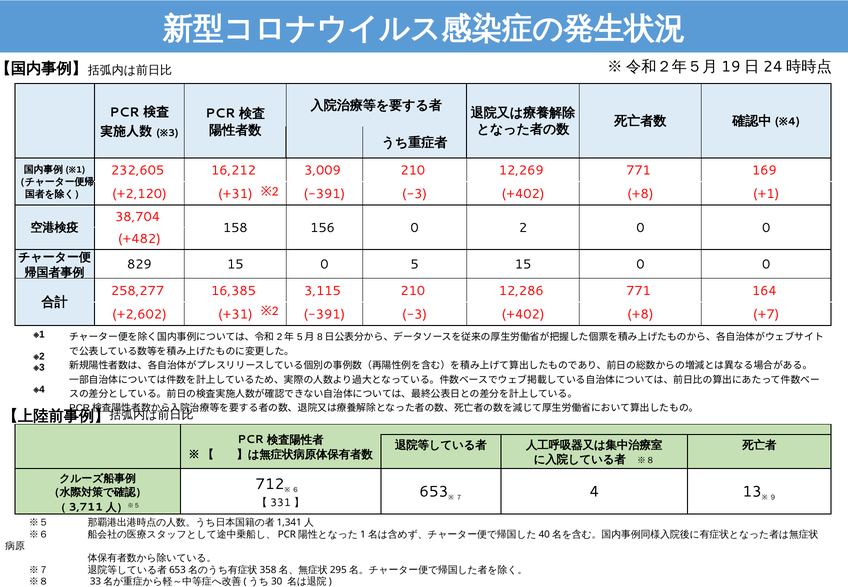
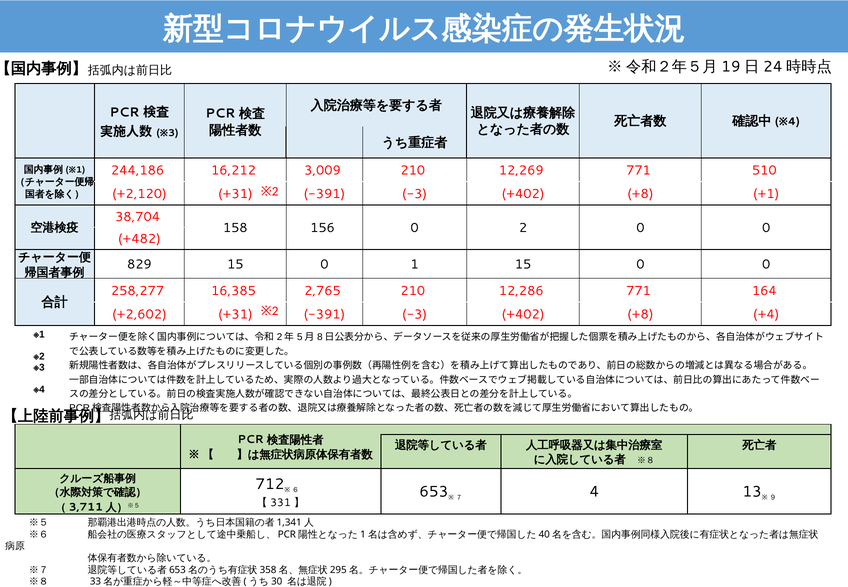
232,605: 232,605 -> 244,186 (138, 171)
169: 169 -> 510 (764, 171)
0 5: 5 -> 1 (415, 265)
3,115: 3,115 -> 2,765 (323, 291)
+7: +7 -> +4 (766, 315)
